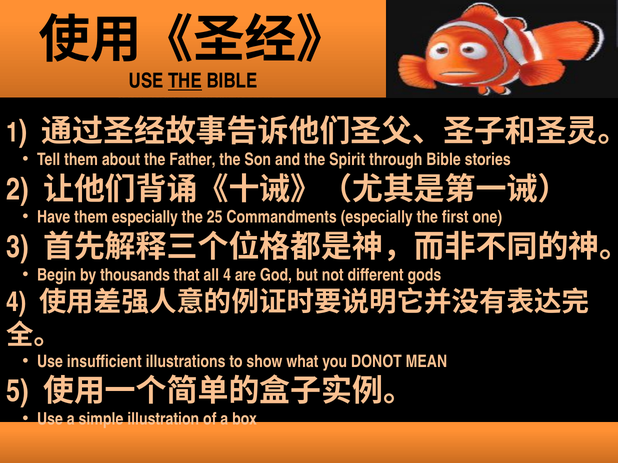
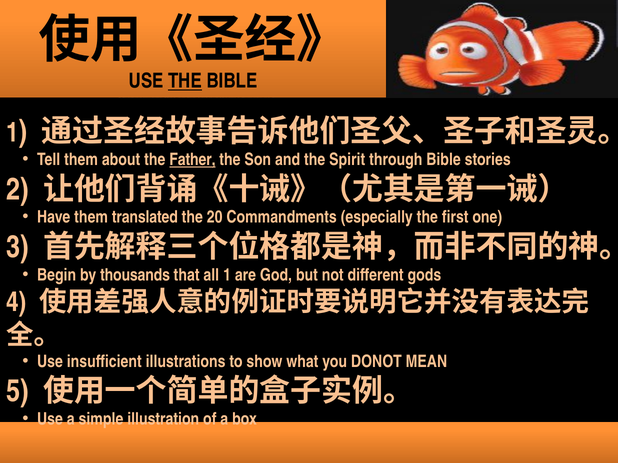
Father underline: none -> present (192, 160)
them especially: especially -> translated (145, 218)
25: 25 -> 20 (215, 218)
all 4: 4 -> 1 (227, 275)
